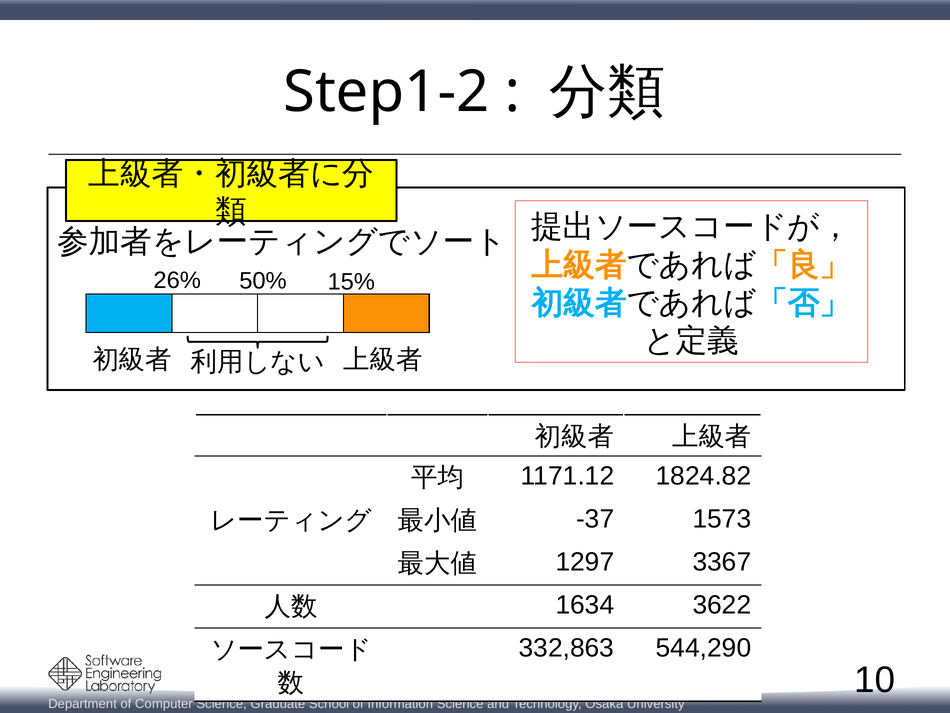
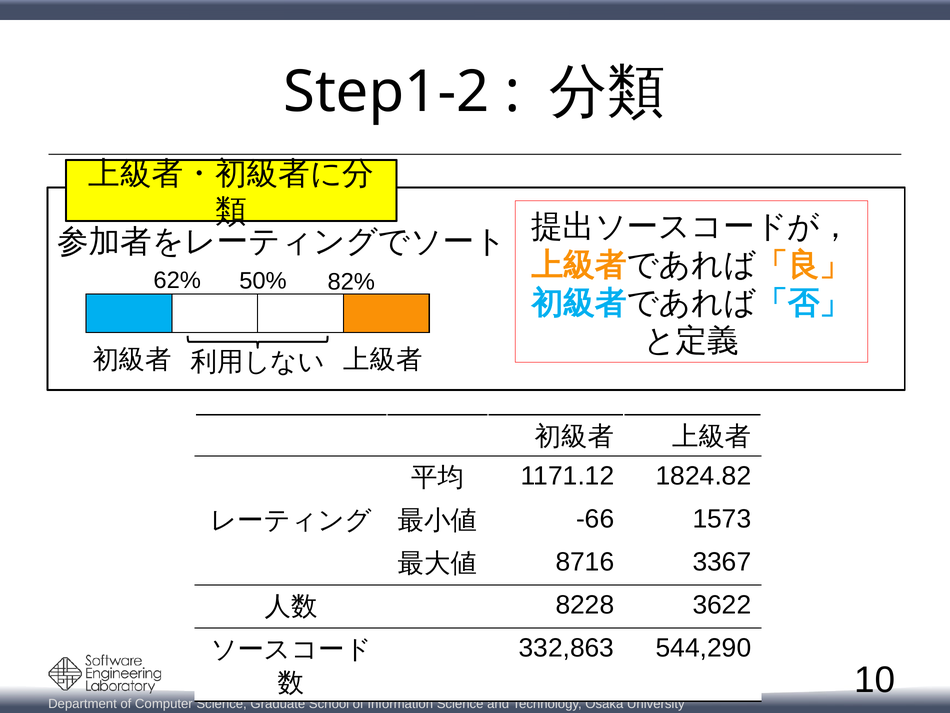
26%: 26% -> 62% (177, 280)
15%: 15% -> 82% (351, 282)
-37: -37 -> -66 (595, 519)
1297: 1297 -> 8716 (585, 562)
1634: 1634 -> 8228 (585, 605)
